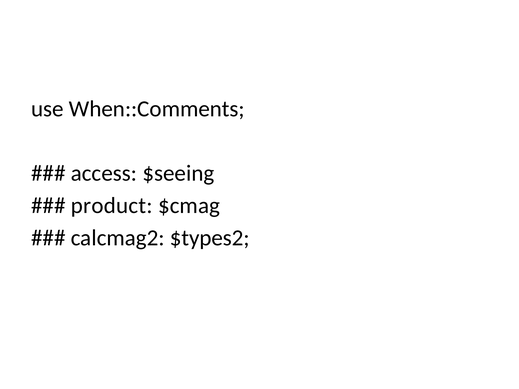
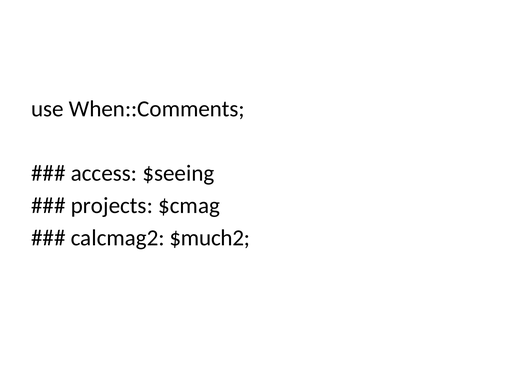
product: product -> projects (112, 206)
$types2: $types2 -> $much2 (210, 238)
